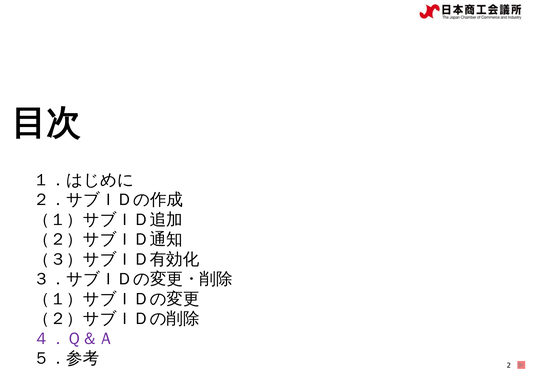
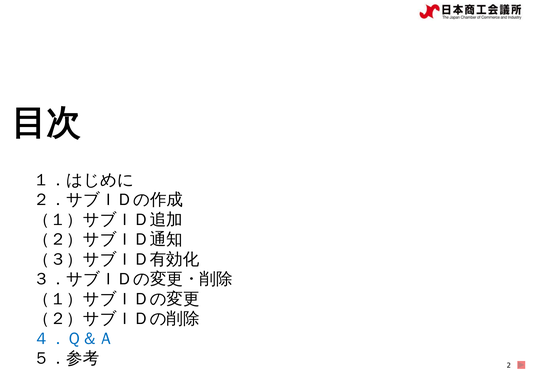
４．Ｑ＆Ａ colour: purple -> blue (74, 338)
